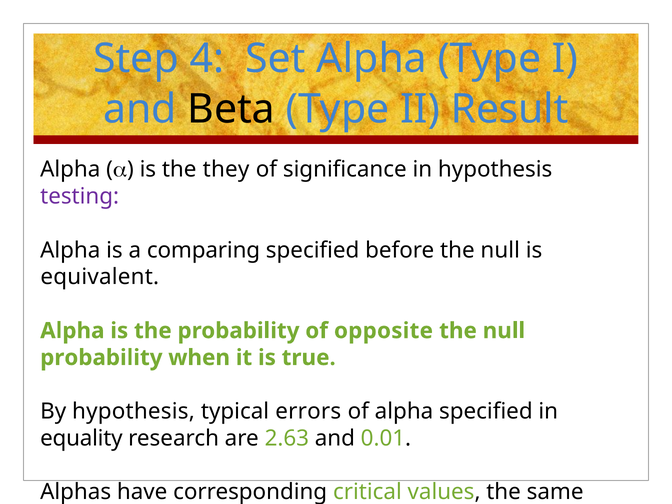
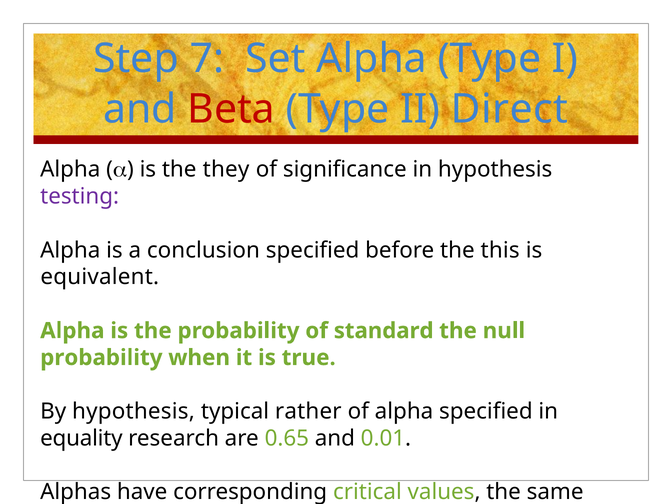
4: 4 -> 7 (207, 59)
Beta colour: black -> red (231, 109)
Result: Result -> Direct (509, 109)
comparing: comparing -> conclusion (203, 250)
before the null: null -> this (500, 250)
opposite: opposite -> standard (384, 331)
errors: errors -> rather (308, 411)
2.63: 2.63 -> 0.65 (287, 438)
